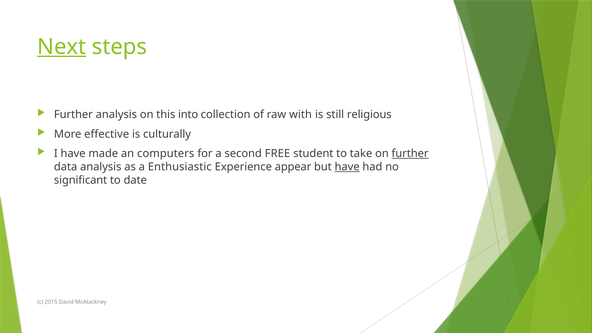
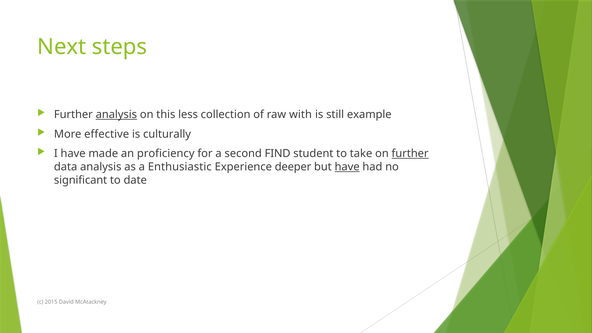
Next underline: present -> none (62, 47)
analysis underline: none -> present (116, 115)
into: into -> less (188, 115)
religious: religious -> example (369, 115)
computers: computers -> proficiency (166, 154)
FREE: FREE -> FIND (278, 154)
appear: appear -> deeper (293, 167)
